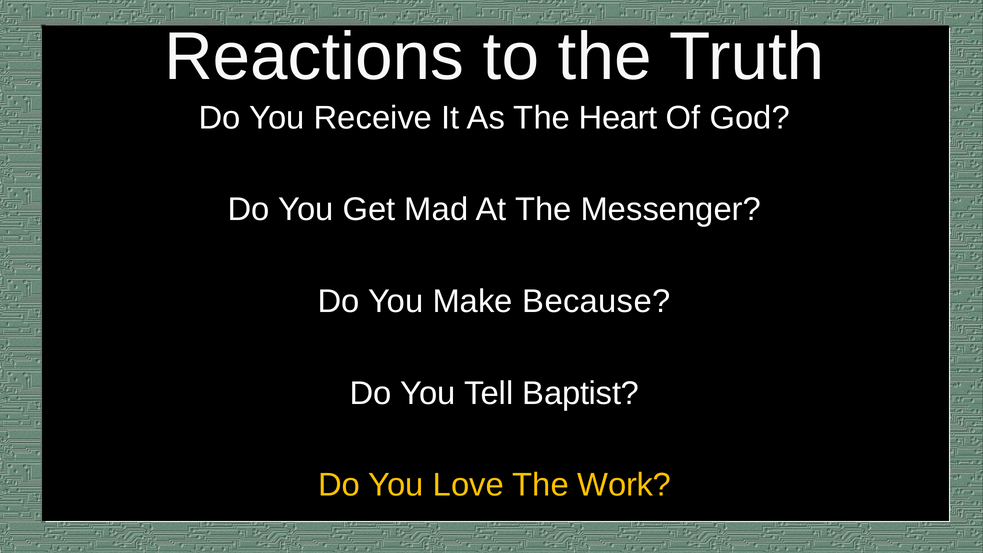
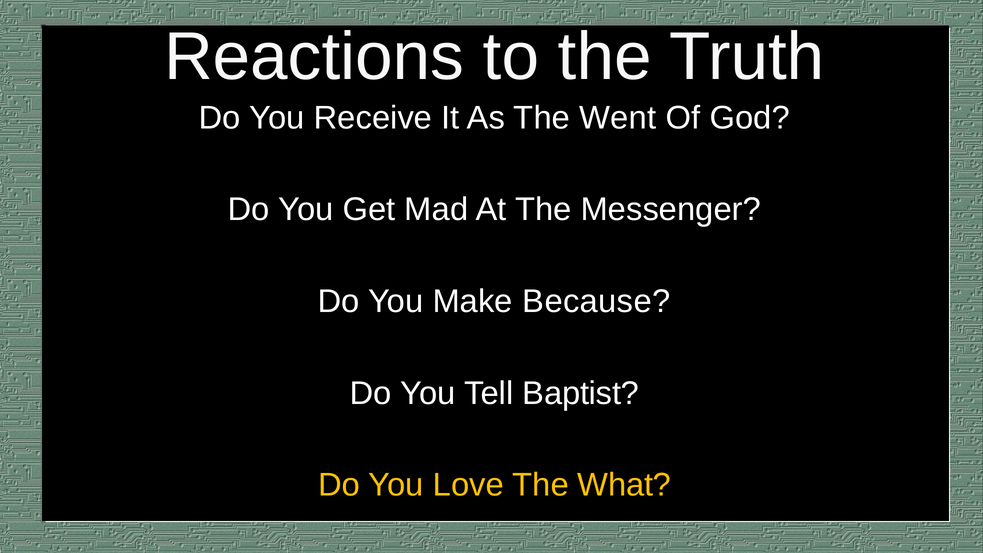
Heart: Heart -> Went (618, 118)
Work: Work -> What (624, 485)
